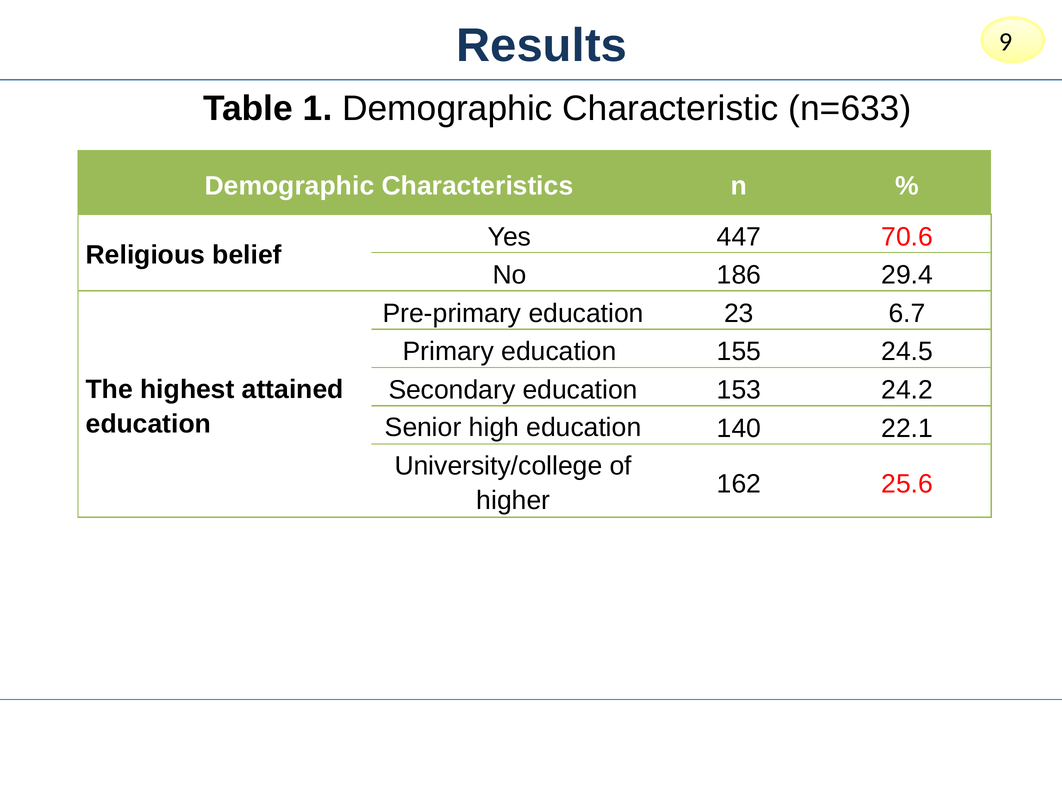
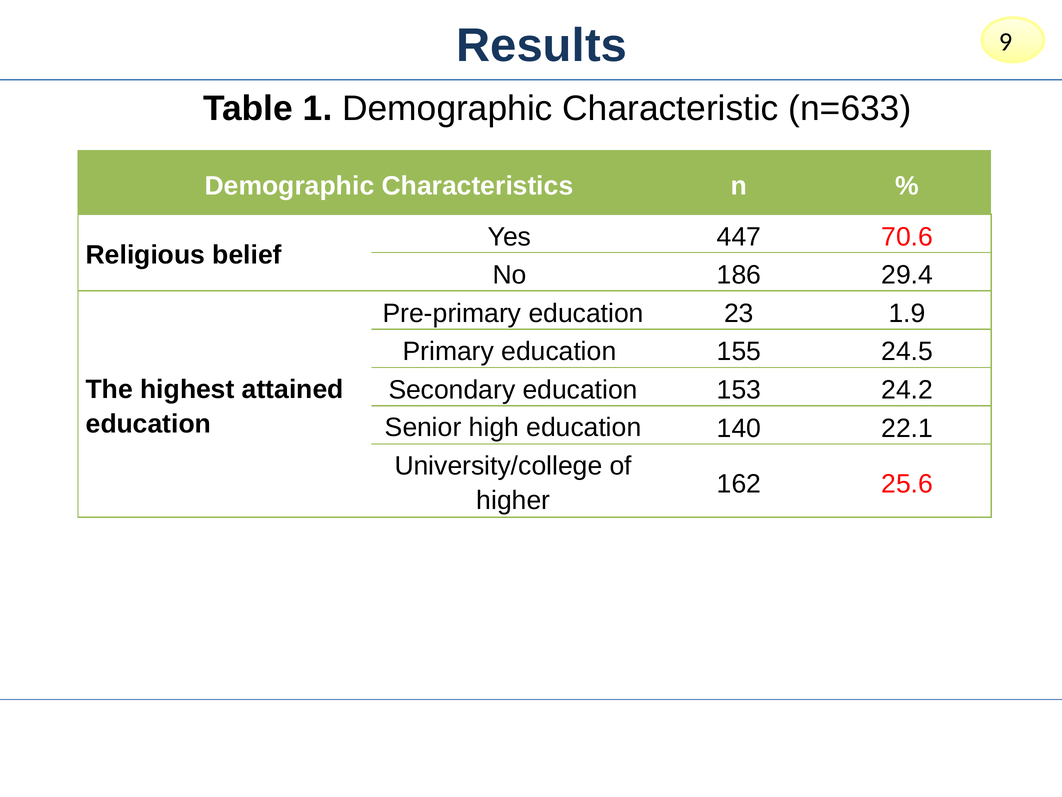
6.7: 6.7 -> 1.9 (907, 313)
